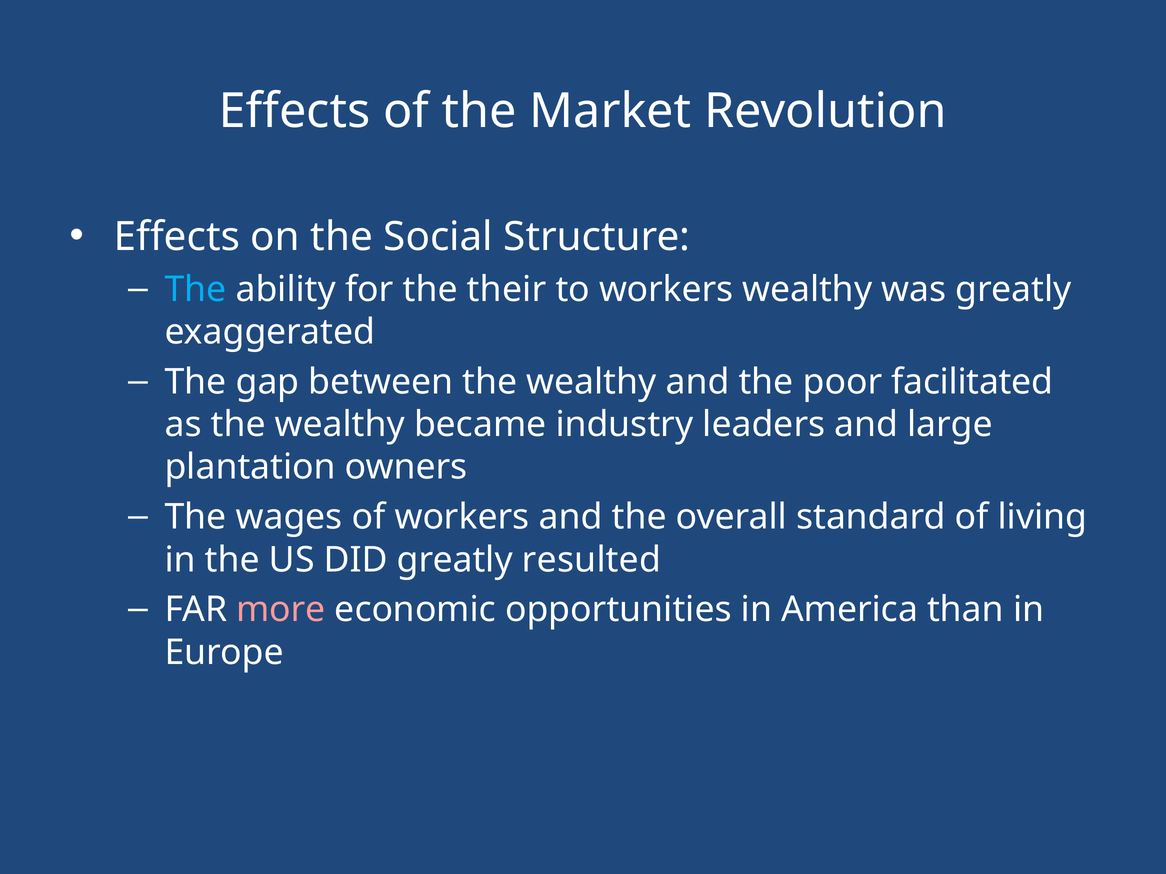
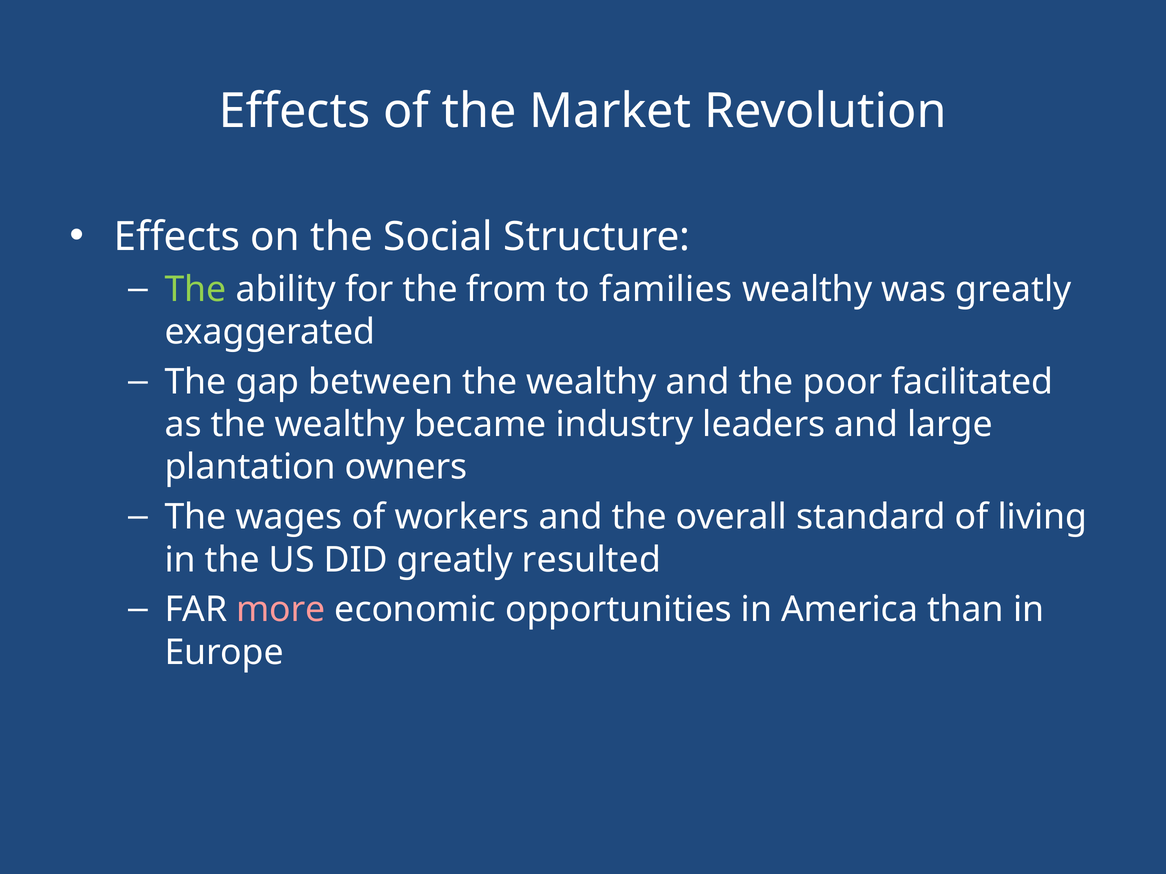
The colour: light blue -> light green (196, 289)
their: their -> from (507, 289)
to workers: workers -> families (666, 289)
